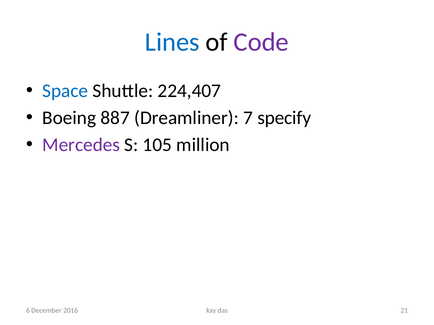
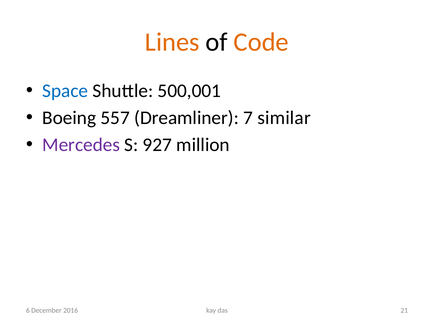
Lines colour: blue -> orange (172, 42)
Code colour: purple -> orange (261, 42)
224,407: 224,407 -> 500,001 (189, 91)
887: 887 -> 557 (115, 118)
specify: specify -> similar (284, 118)
105: 105 -> 927 (157, 145)
